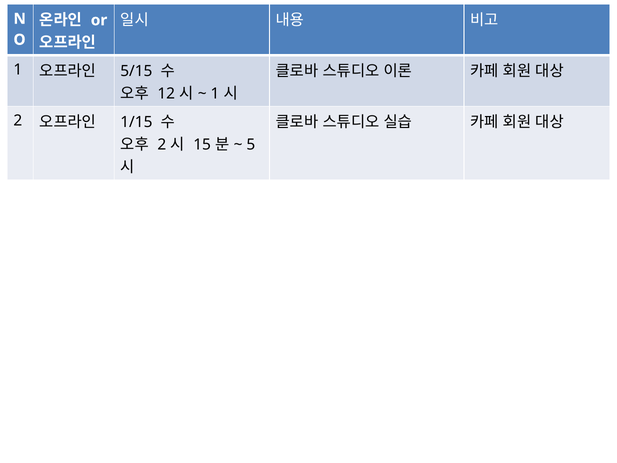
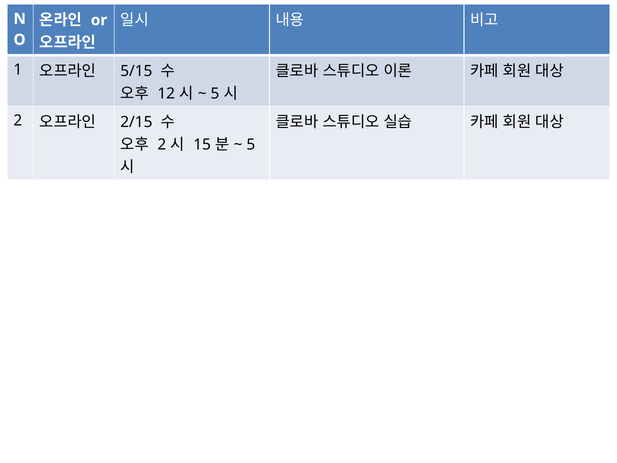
1: 1 -> 5 (215, 94)
1/15: 1/15 -> 2/15 (136, 122)
